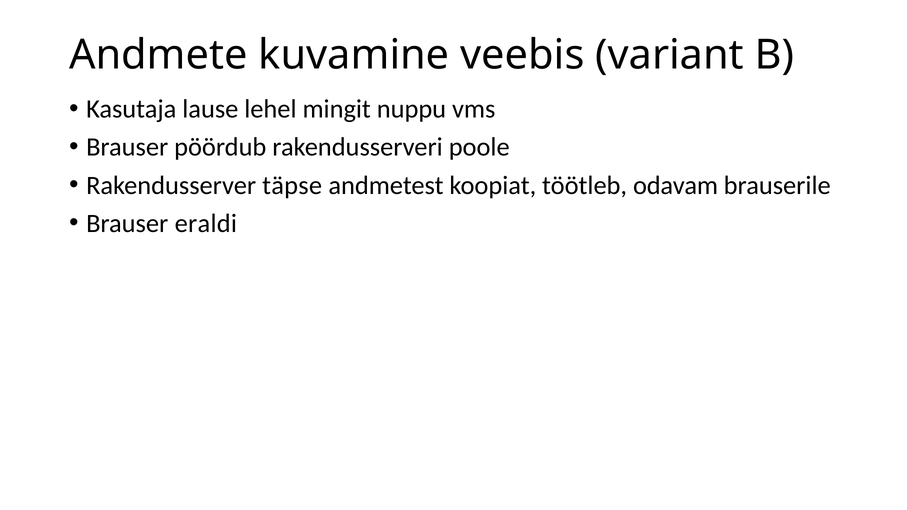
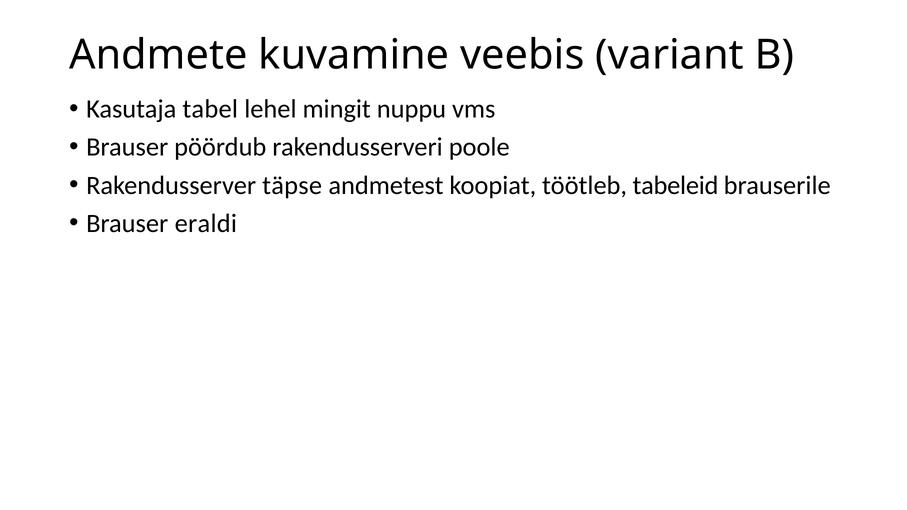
lause: lause -> tabel (210, 109)
odavam: odavam -> tabeleid (676, 185)
